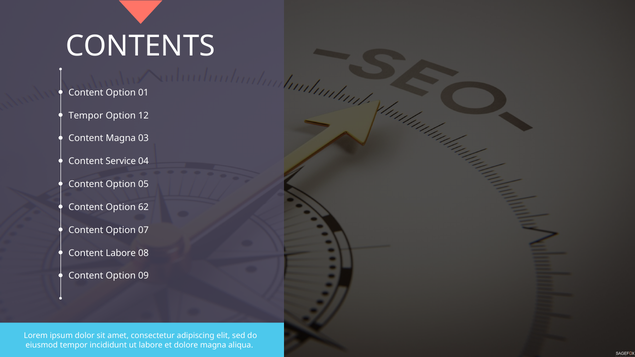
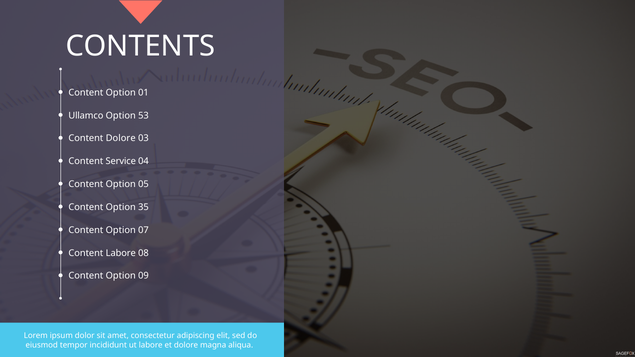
Tempor: Tempor -> Ullamco (86, 116)
12: 12 -> 53 (143, 116)
Content Magna: Magna -> Dolore (121, 138)
62: 62 -> 35 (143, 207)
